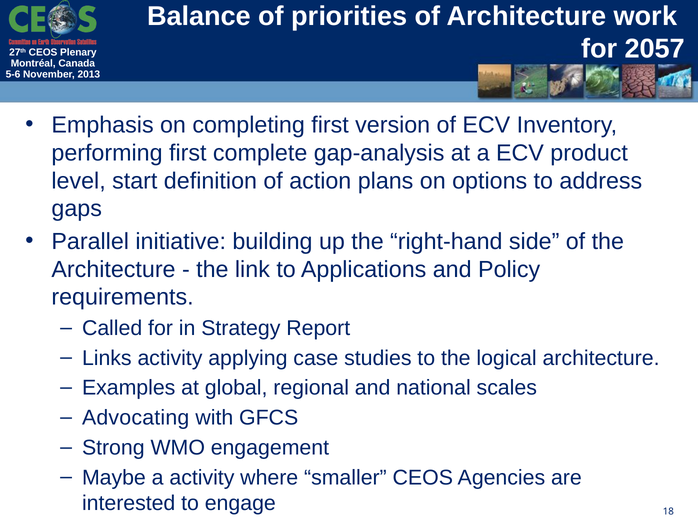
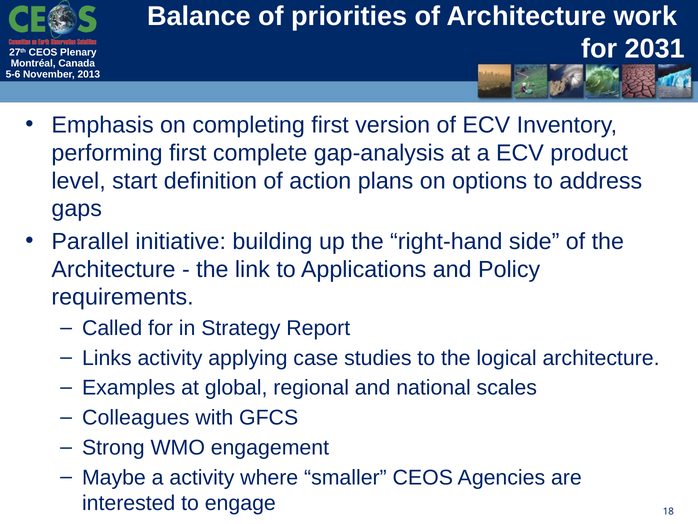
2057: 2057 -> 2031 (655, 49)
Advocating: Advocating -> Colleagues (136, 417)
